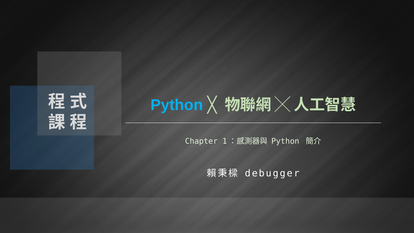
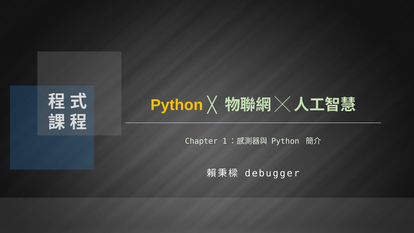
Python colour: light blue -> yellow (177, 105)
